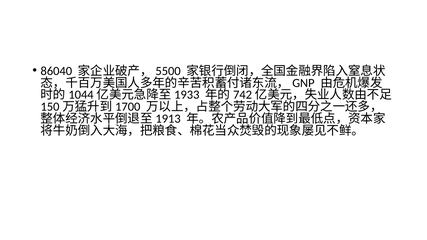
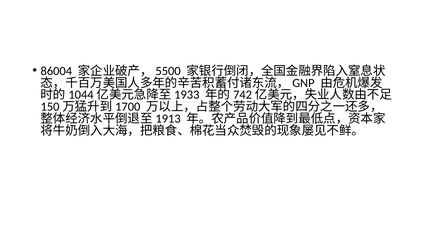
86040: 86040 -> 86004 (56, 71)
